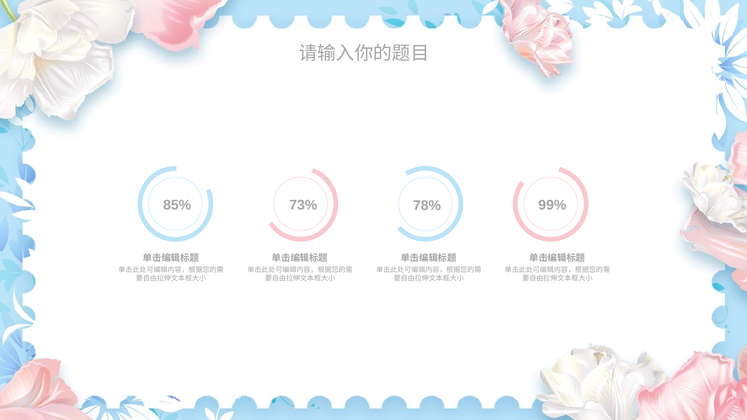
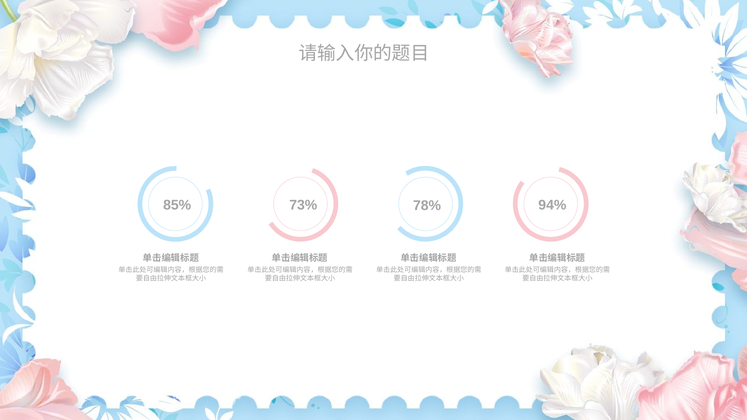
99%: 99% -> 94% (552, 205)
